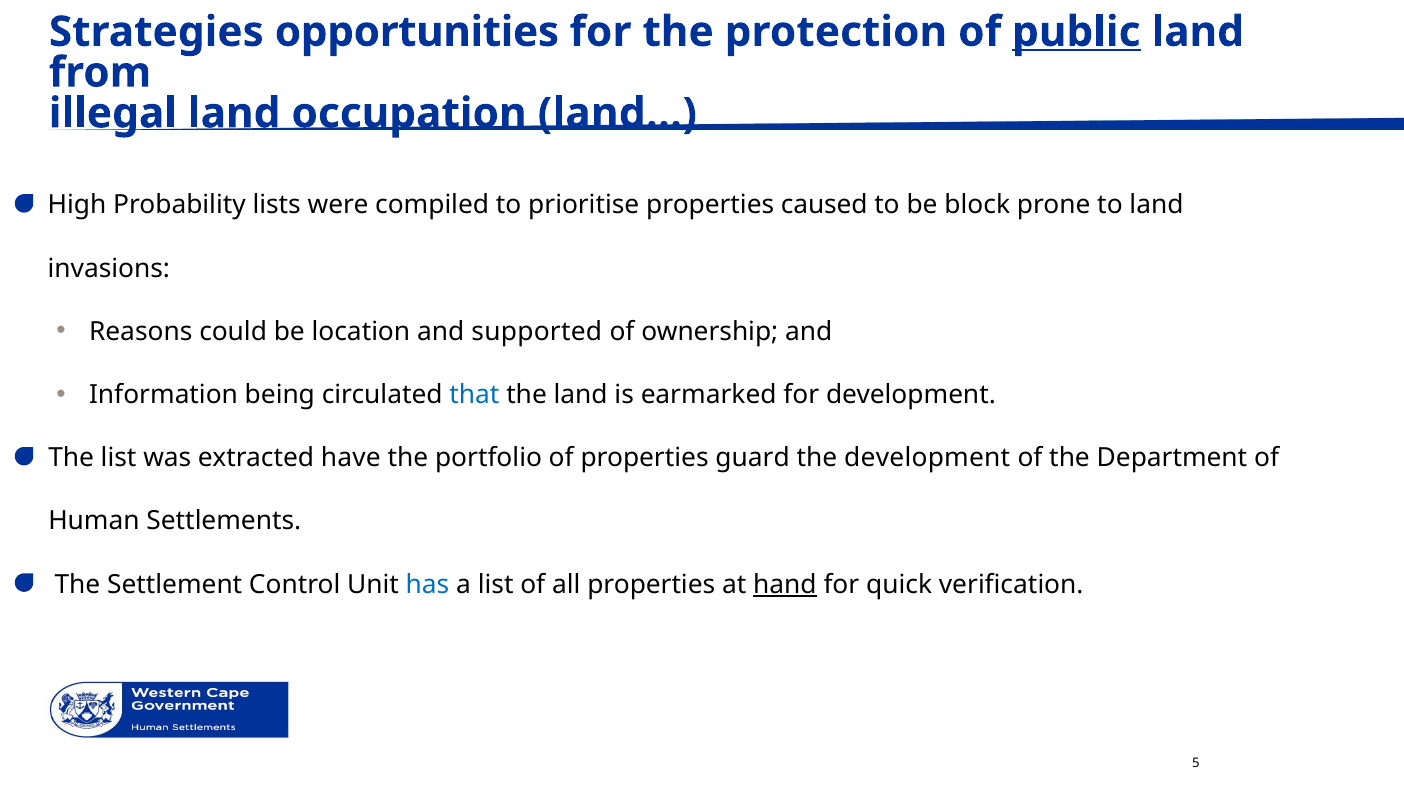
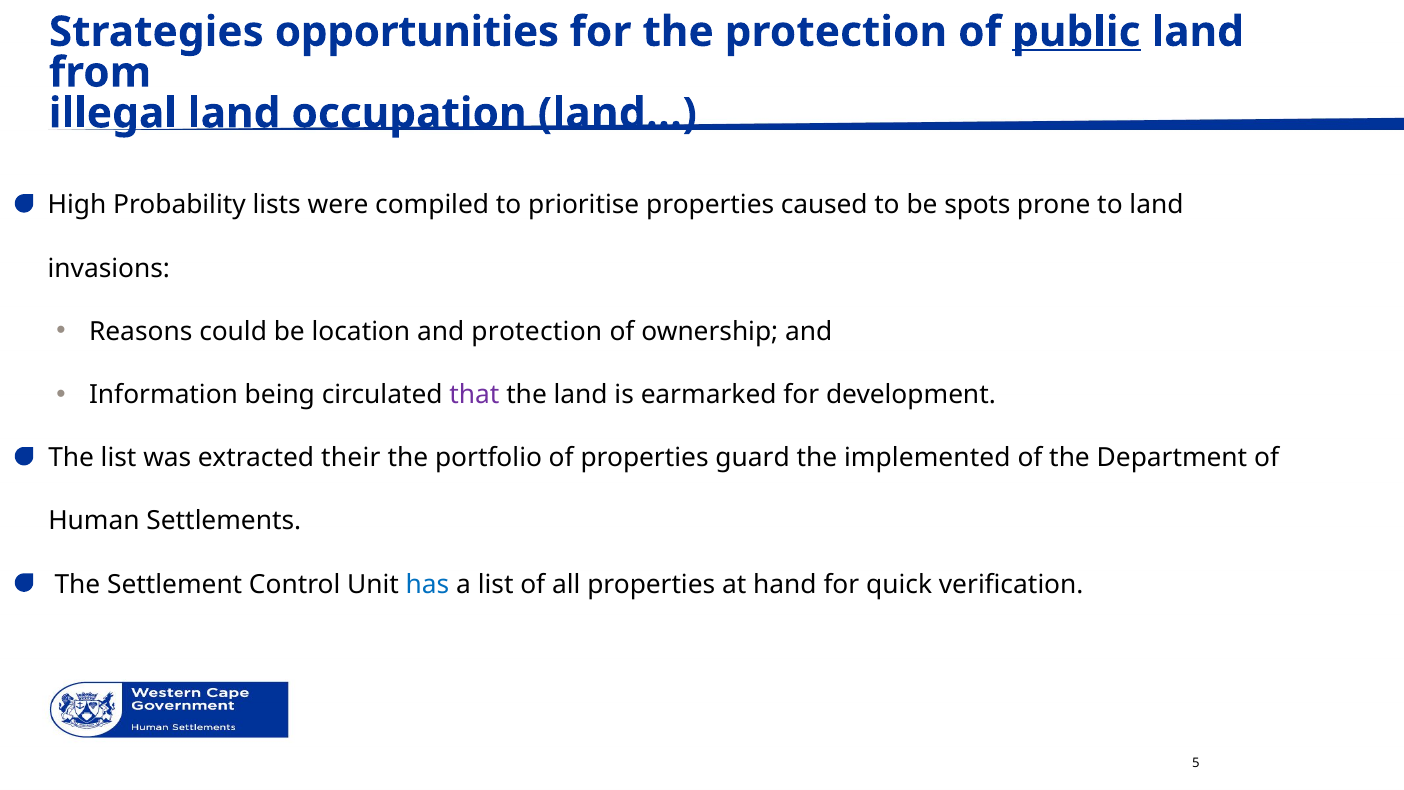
block: block -> spots (977, 205)
and supported: supported -> protection (537, 332)
that colour: blue -> purple (474, 395)
have: have -> their (351, 458)
the development: development -> implemented (927, 458)
hand underline: present -> none (785, 584)
